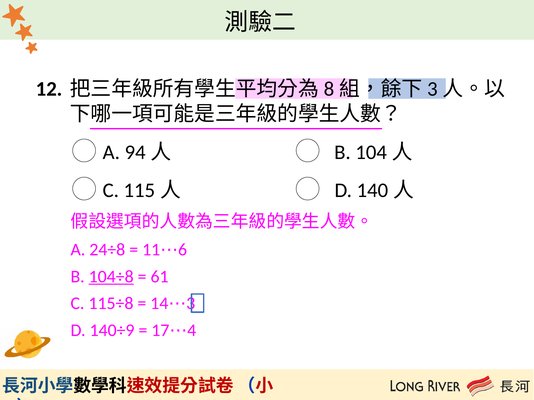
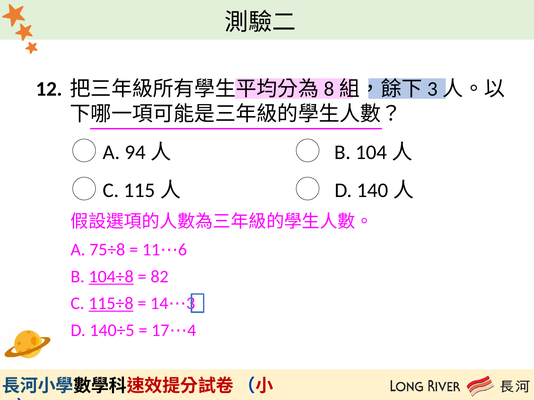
24÷8: 24÷8 -> 75÷8 (107, 250)
61: 61 -> 82 (160, 277)
115÷8 underline: none -> present (111, 304)
140÷9: 140÷9 -> 140÷5 (112, 331)
